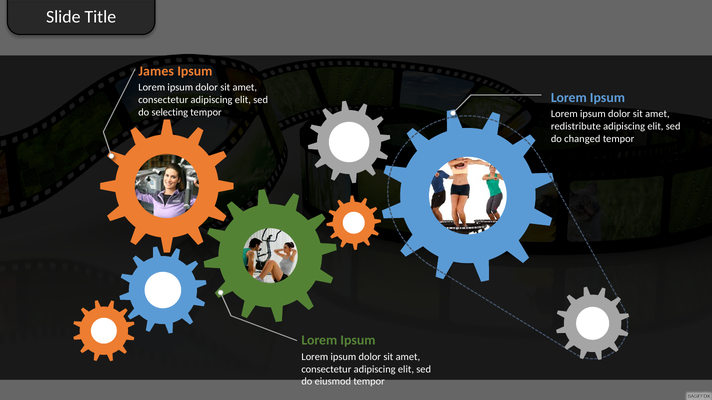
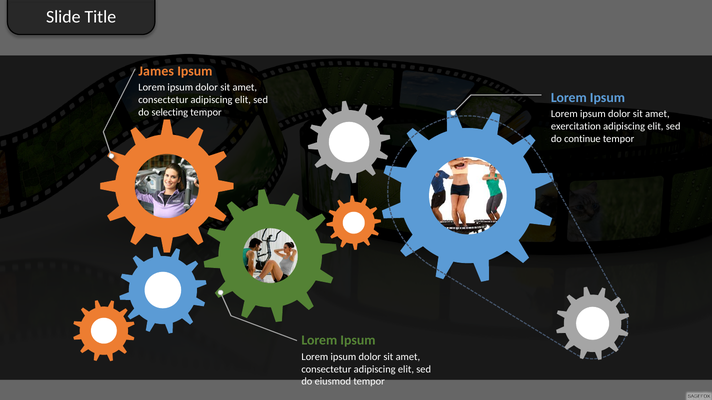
redistribute: redistribute -> exercitation (576, 126)
changed: changed -> continue (582, 139)
